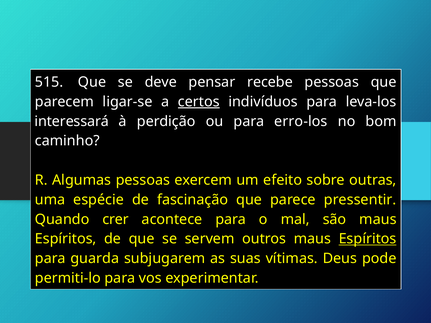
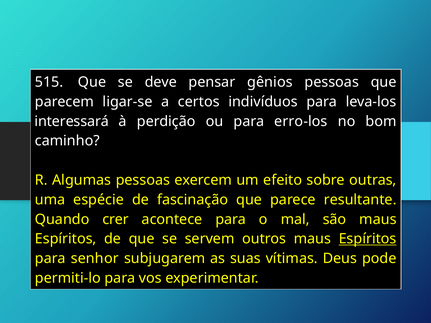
recebe: recebe -> gênios (270, 82)
certos underline: present -> none (199, 102)
pressentir: pressentir -> resultante (360, 200)
guarda: guarda -> senhor (95, 259)
